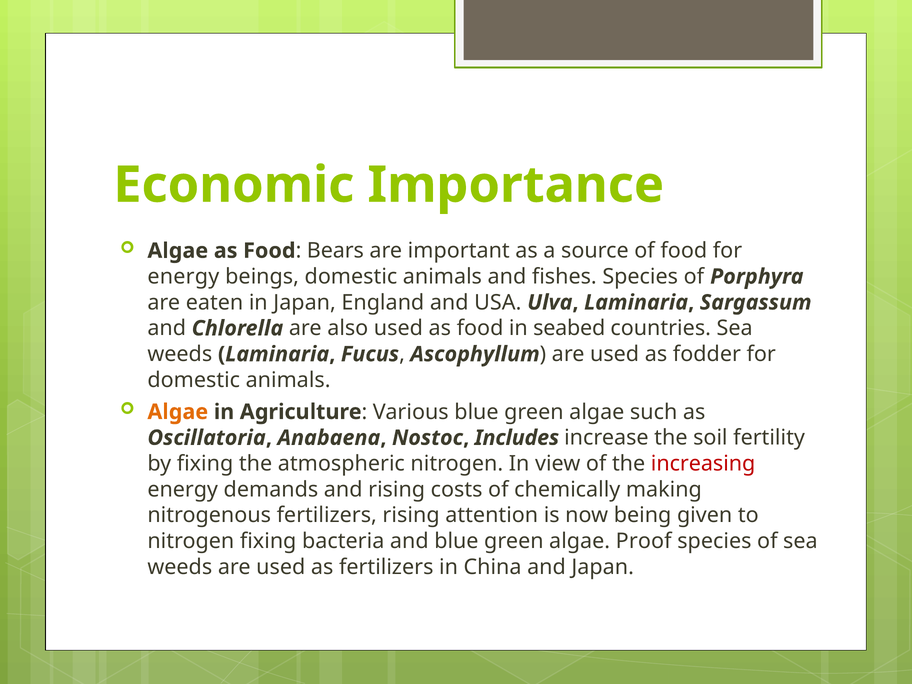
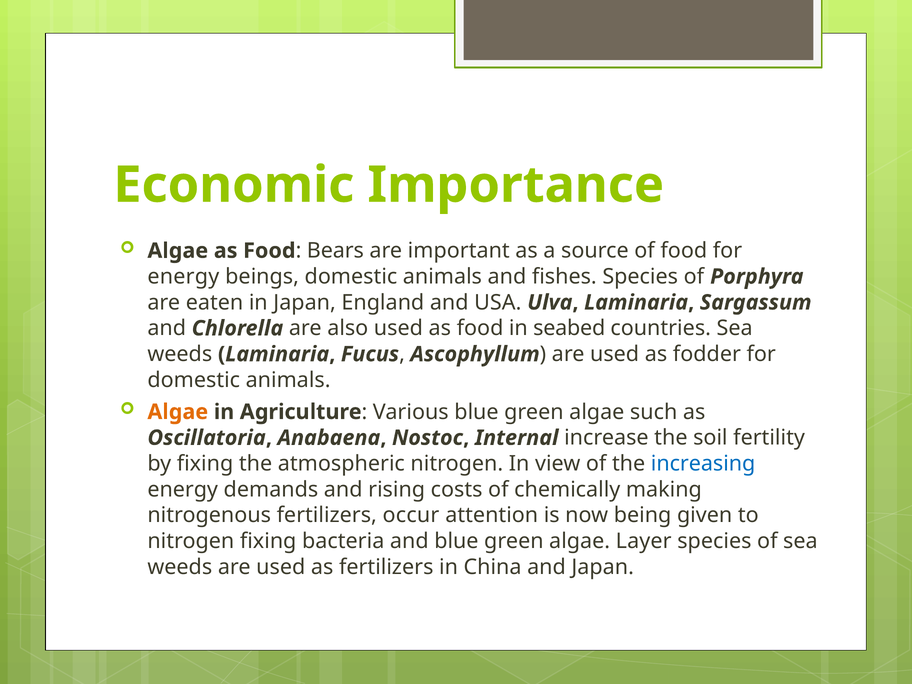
Includes: Includes -> Internal (517, 438)
increasing colour: red -> blue (703, 464)
fertilizers rising: rising -> occur (411, 515)
Proof: Proof -> Layer (644, 541)
